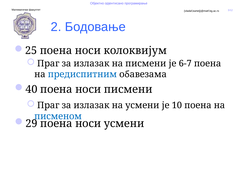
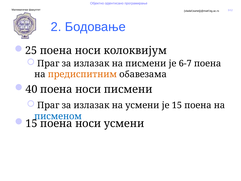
предиспитним colour: blue -> orange (82, 74)
је 10: 10 -> 15 (177, 105)
29: 29 -> 15 (31, 123)
